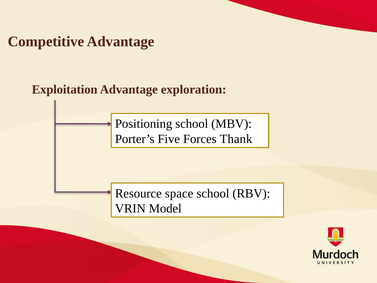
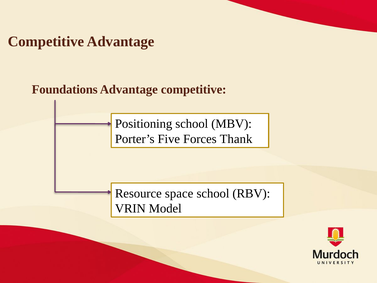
Exploitation: Exploitation -> Foundations (65, 89)
Advantage exploration: exploration -> competitive (194, 89)
